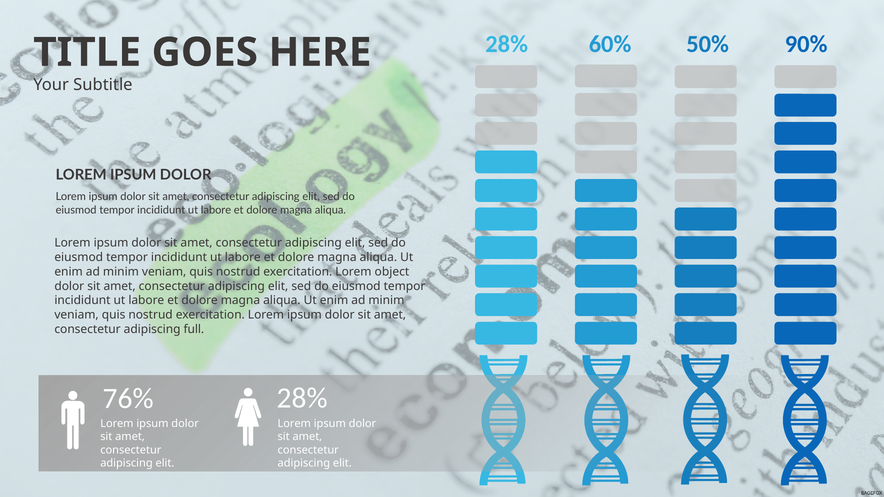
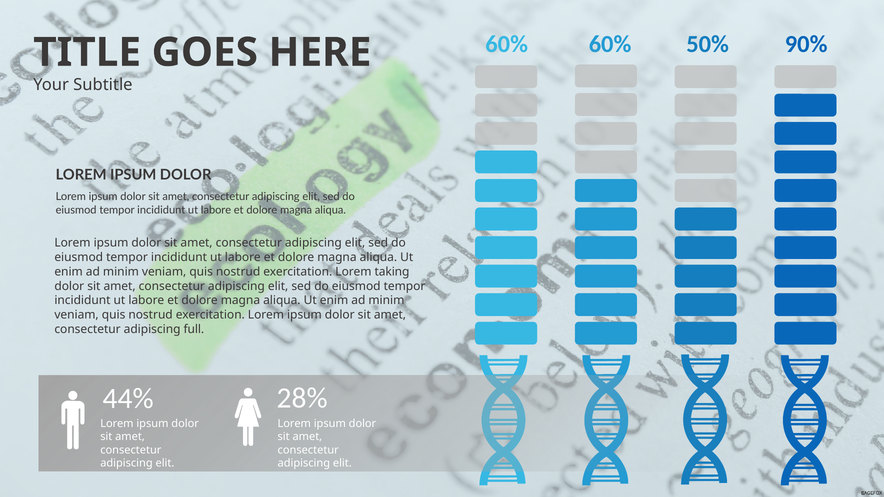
28%: 28% -> 60% (507, 44)
object: object -> taking (392, 272)
76%: 76% -> 44% (128, 399)
